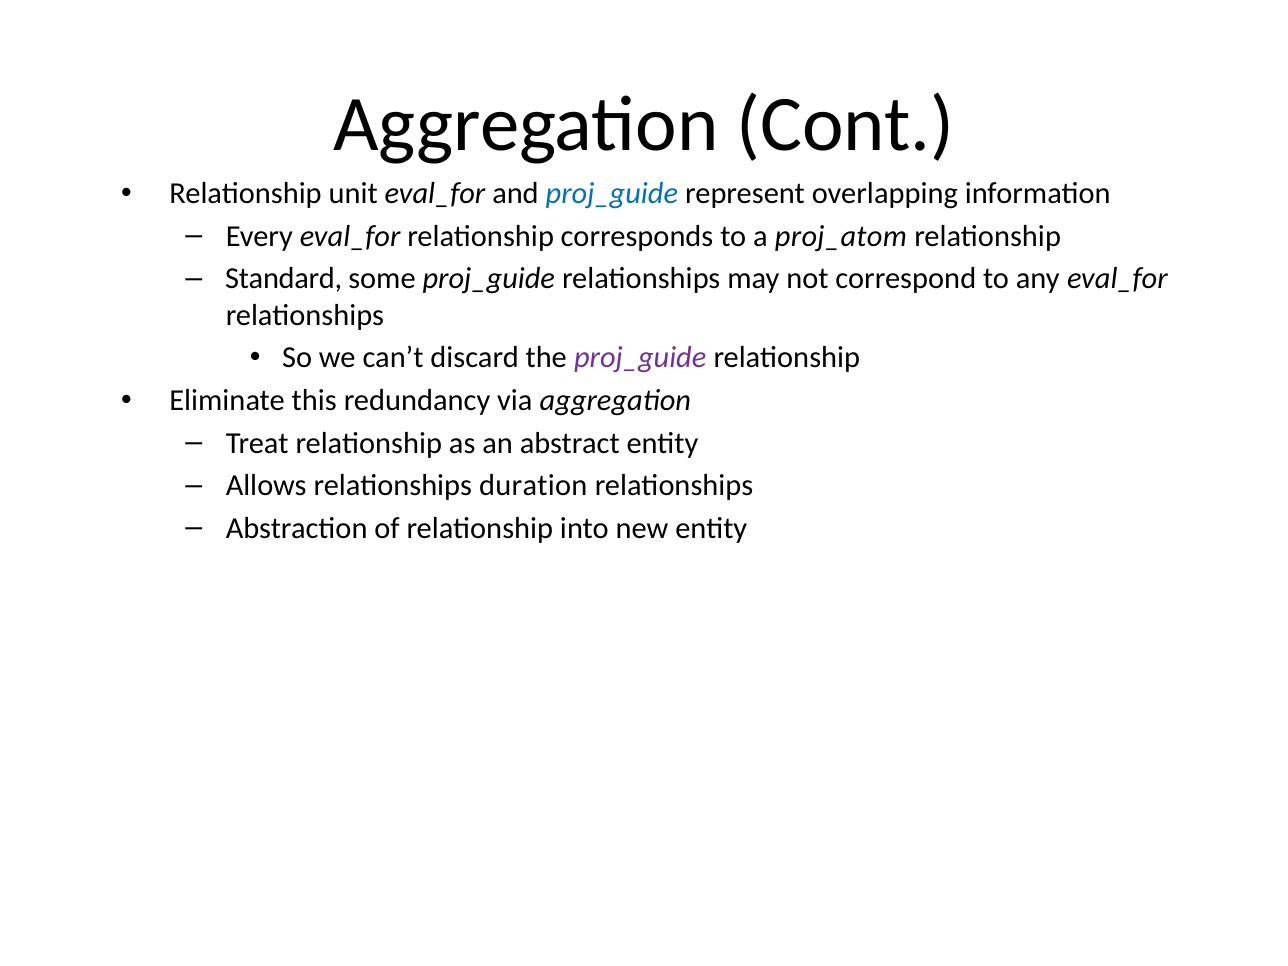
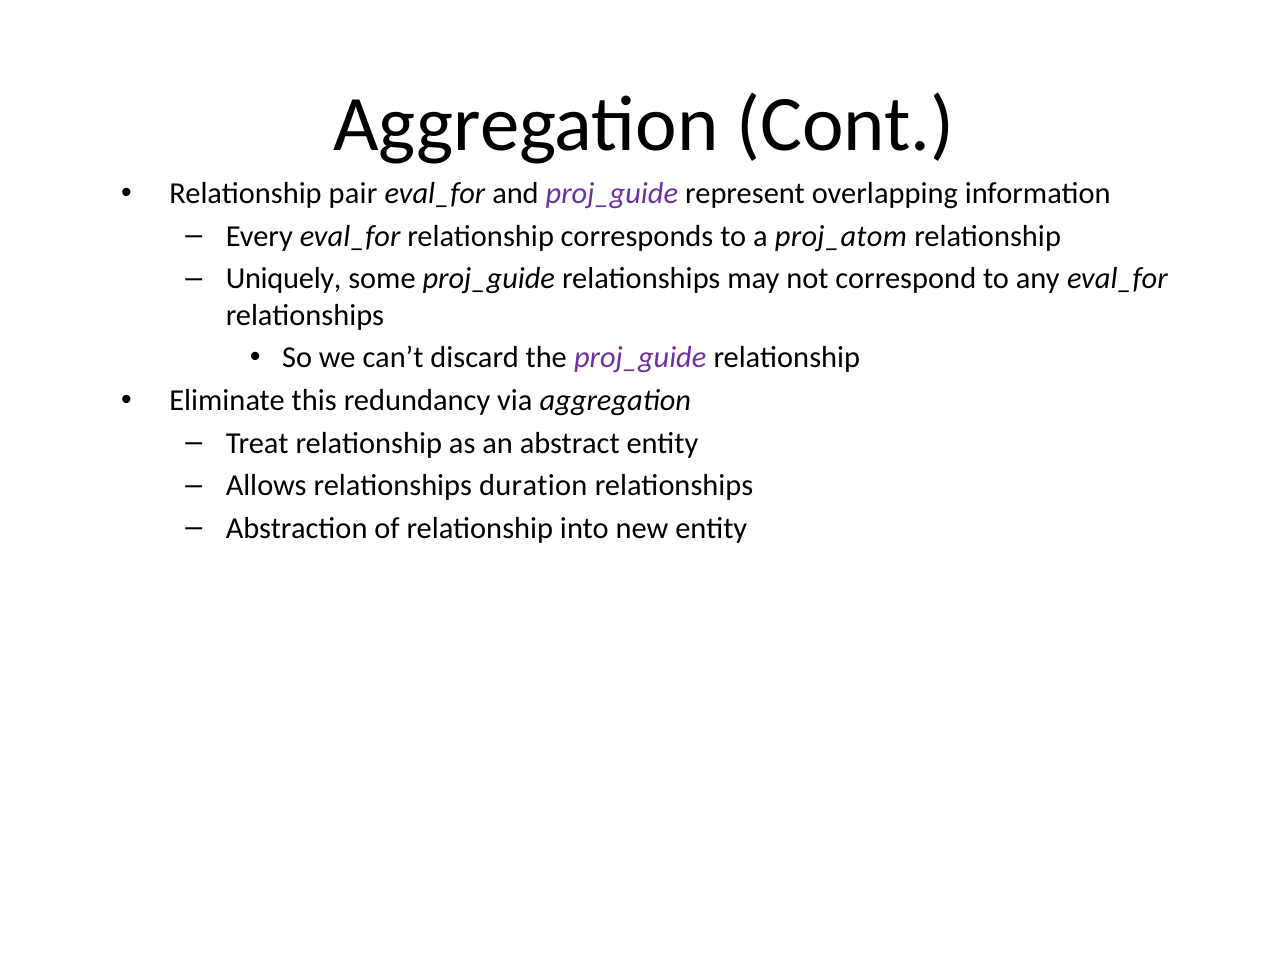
unit: unit -> pair (353, 194)
proj_guide colour: blue -> purple (612, 194)
Standard: Standard -> Uniquely (284, 279)
